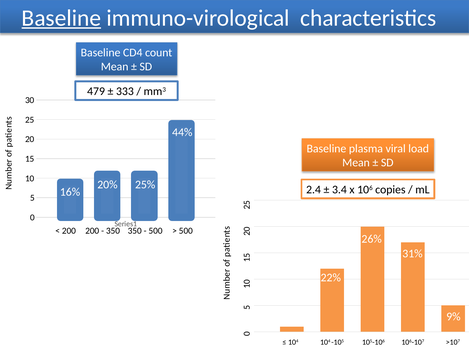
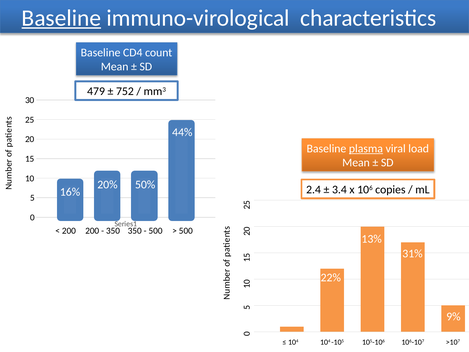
333: 333 -> 752 (125, 91)
plasma underline: none -> present (366, 149)
25%: 25% -> 50% (145, 184)
26%: 26% -> 13% (372, 239)
